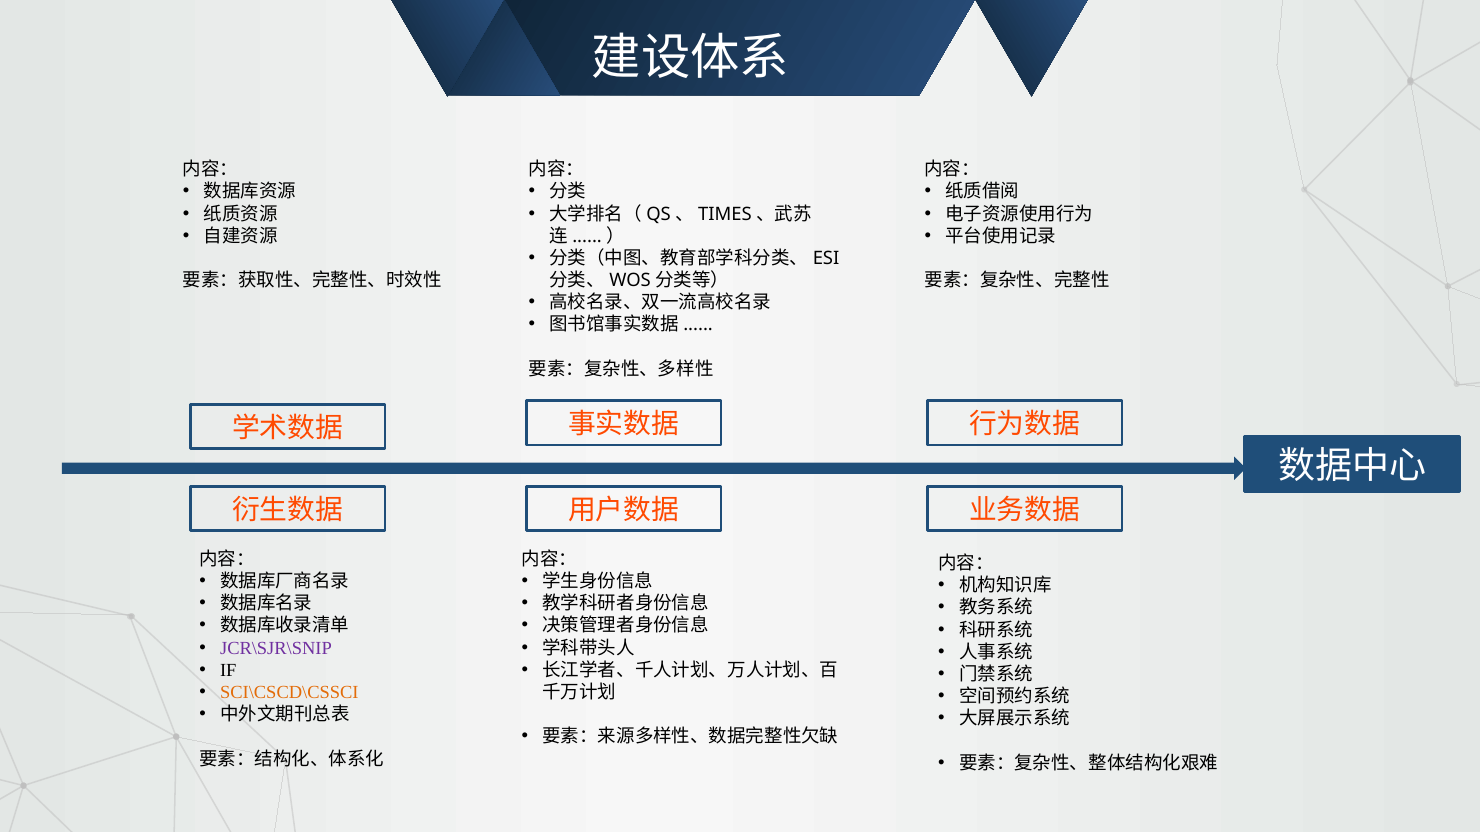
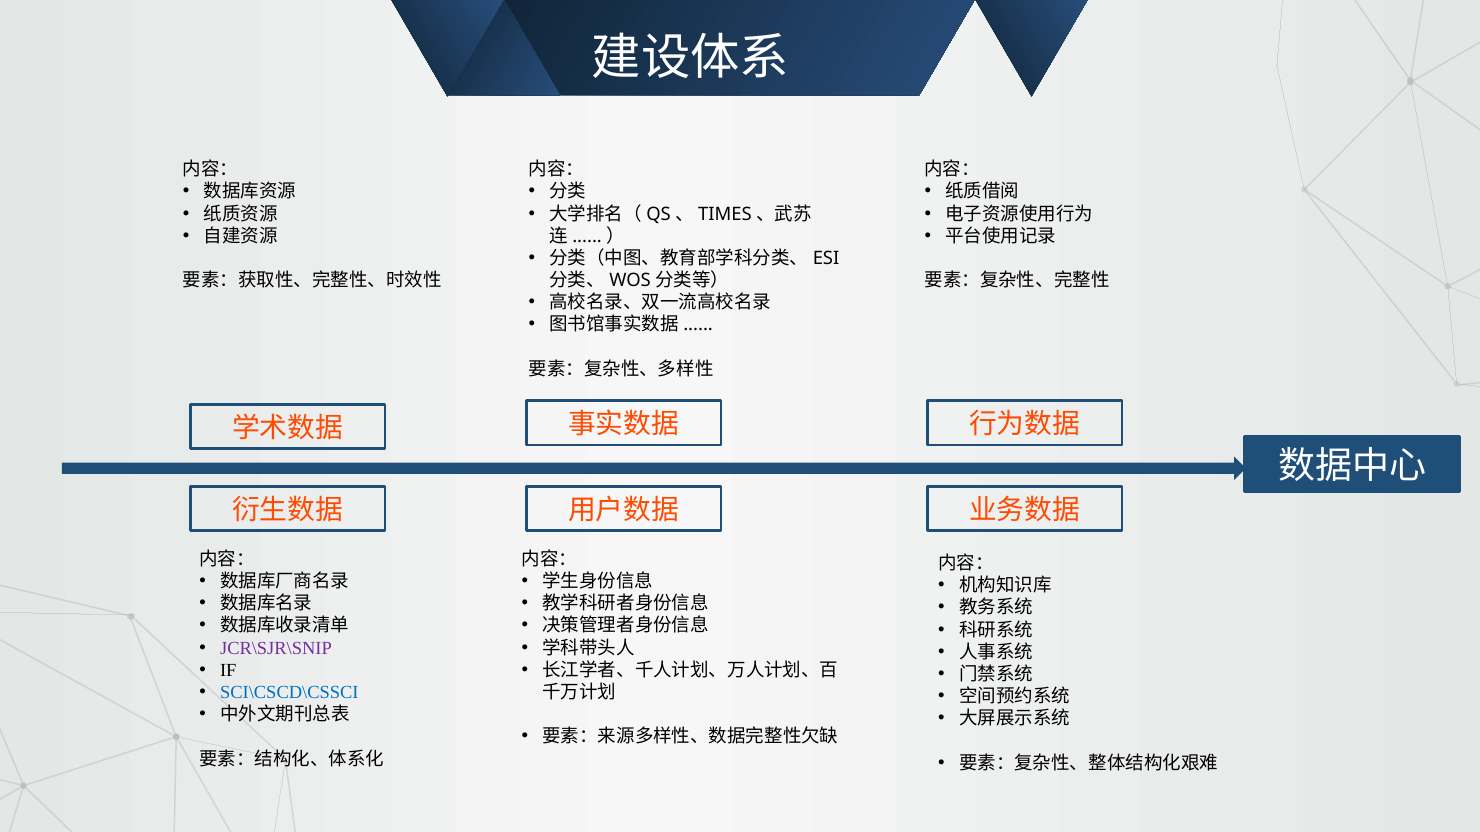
SCI\CSCD\CSSCI colour: orange -> blue (289, 693)
